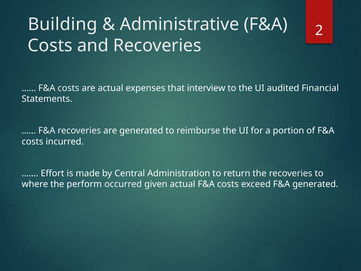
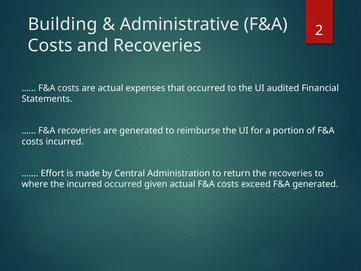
that interview: interview -> occurred (206, 88)
the perform: perform -> incurred (84, 184)
